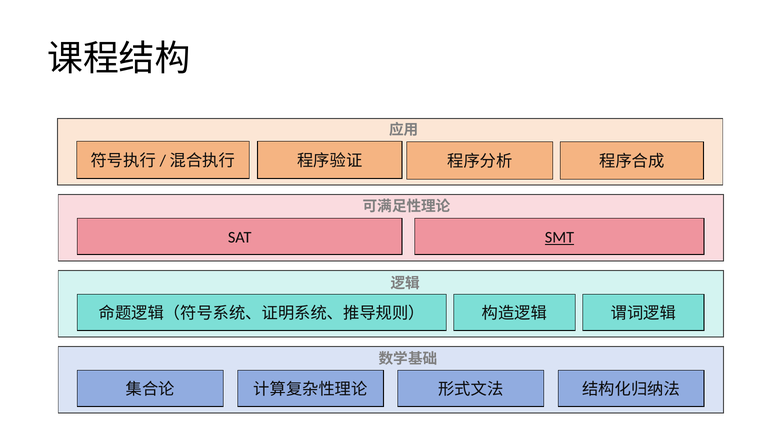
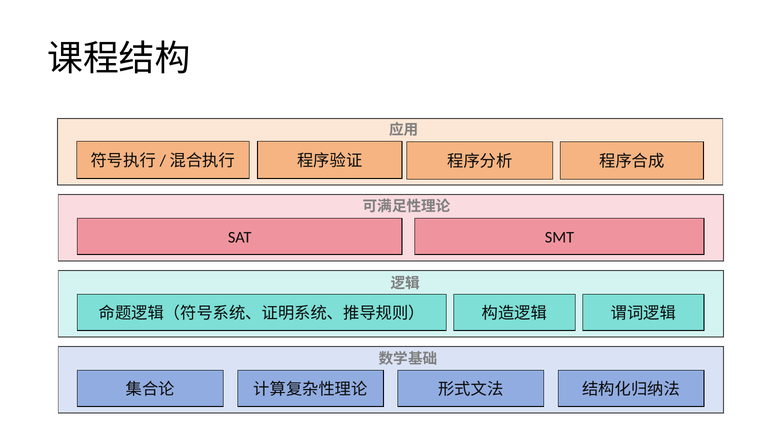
SMT underline: present -> none (559, 238)
